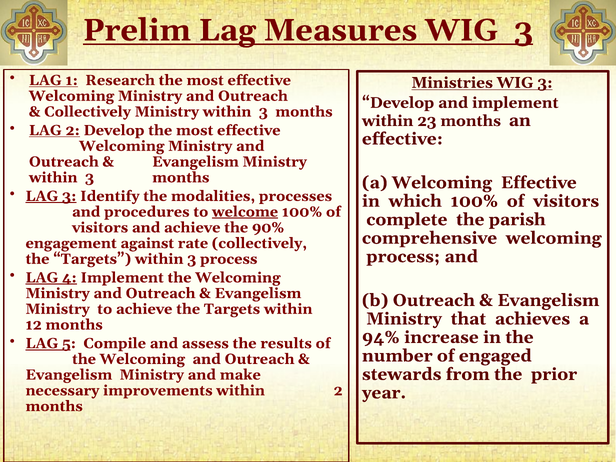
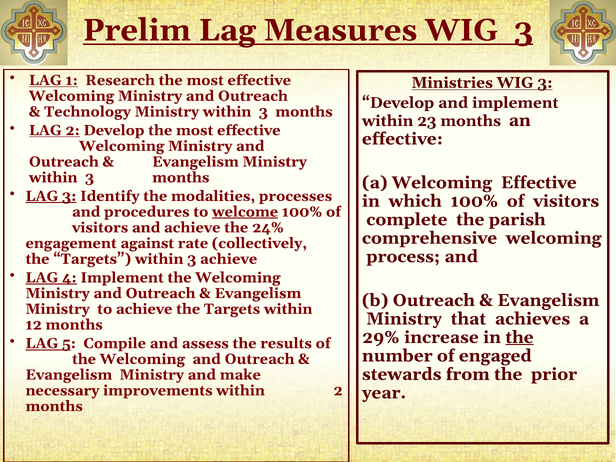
Collectively: Collectively -> Technology (88, 112)
90%: 90% -> 24% (268, 228)
3 process: process -> achieve (229, 259)
94%: 94% -> 29% (381, 337)
the underline: none -> present (519, 337)
